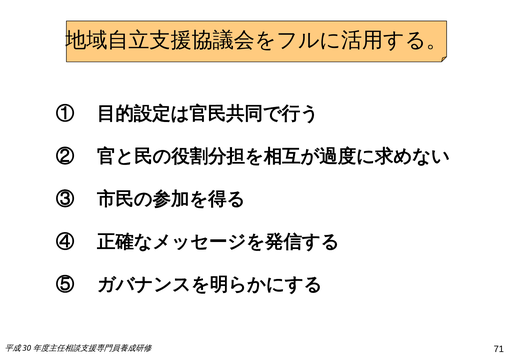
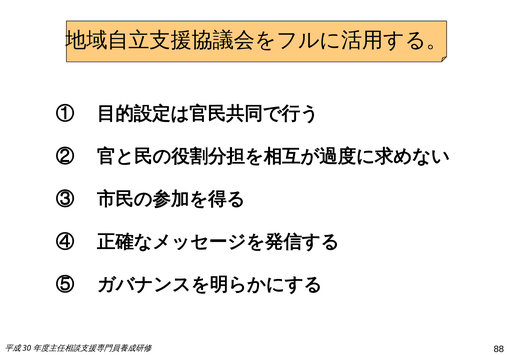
71: 71 -> 88 (499, 349)
